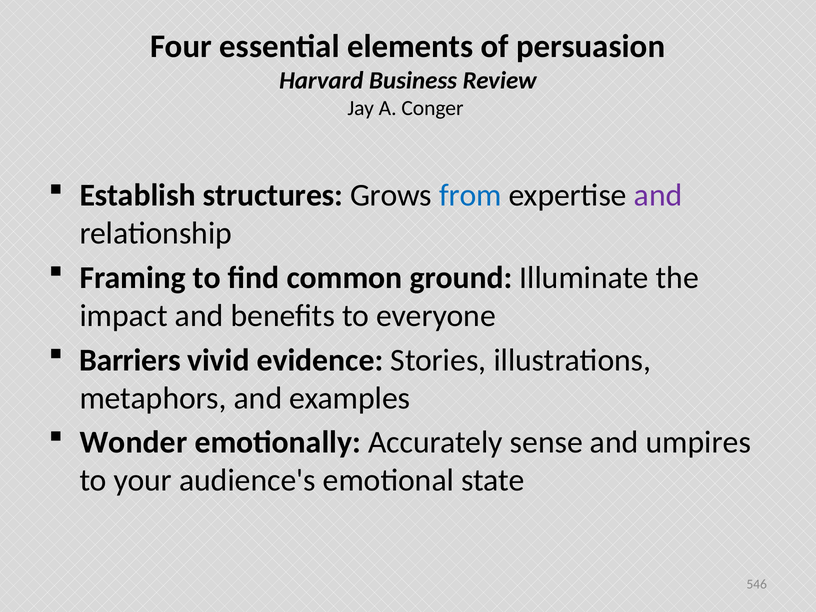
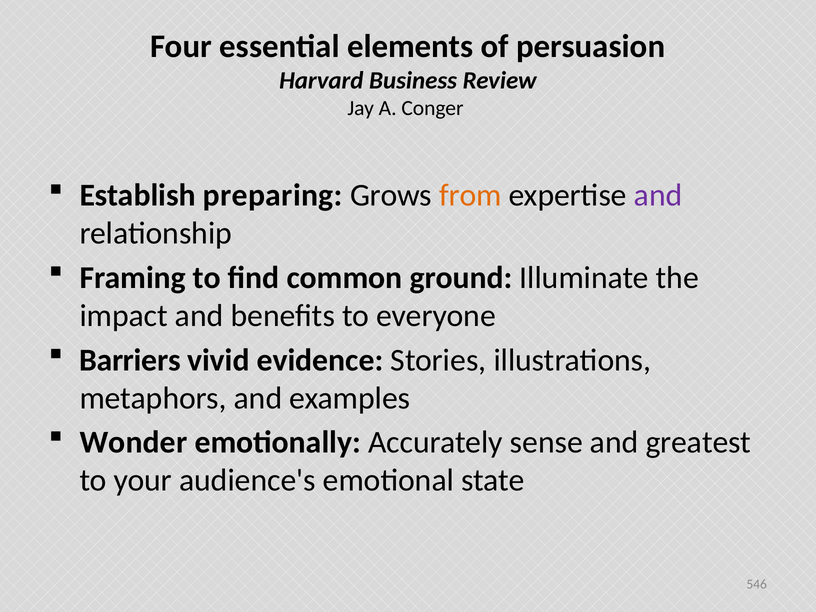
structures: structures -> preparing (273, 195)
from colour: blue -> orange (470, 195)
umpires: umpires -> greatest (698, 442)
